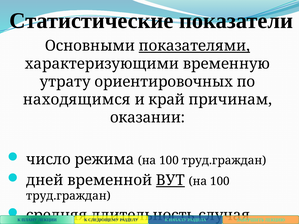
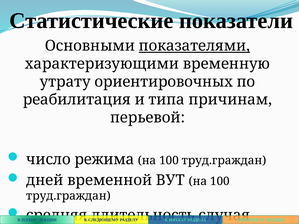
находящимся: находящимся -> реабилитация (77, 100)
край: край -> типа (167, 100)
оказании: оказании -> перьевой (147, 118)
ВУТ underline: present -> none (170, 180)
